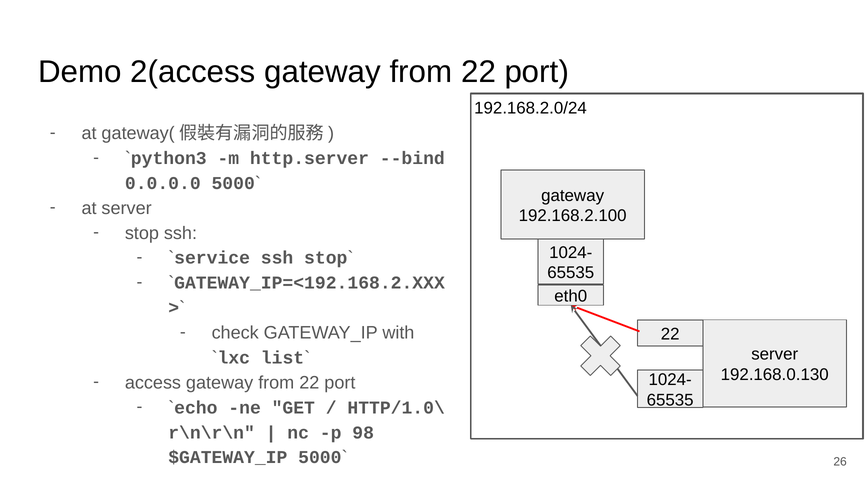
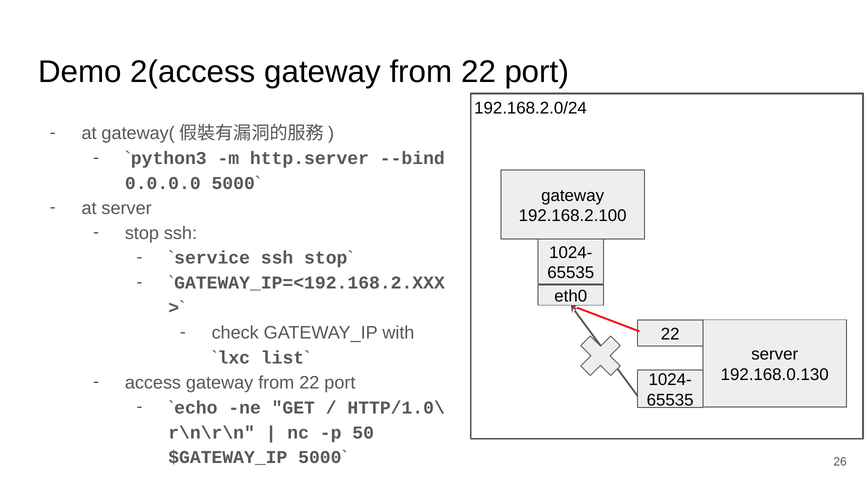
98: 98 -> 50 (363, 432)
